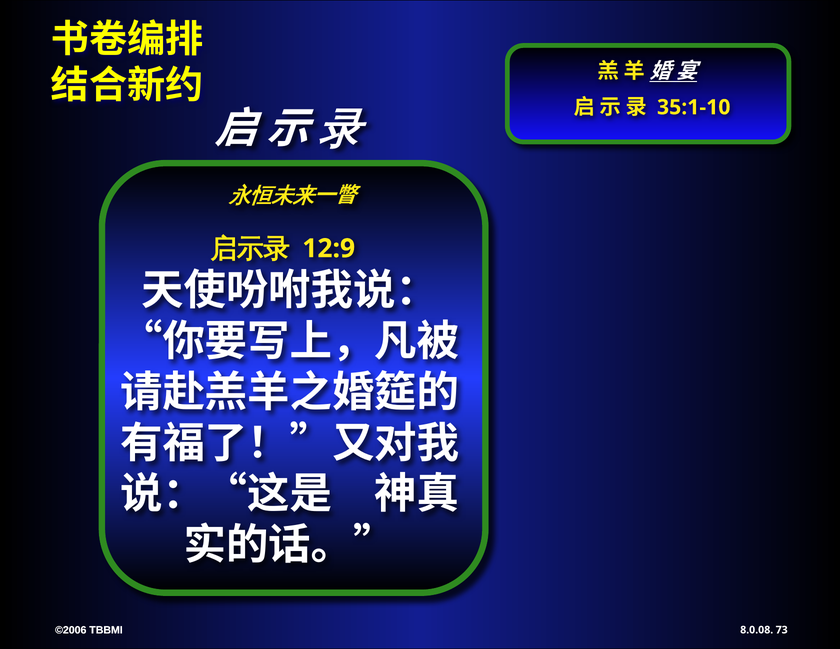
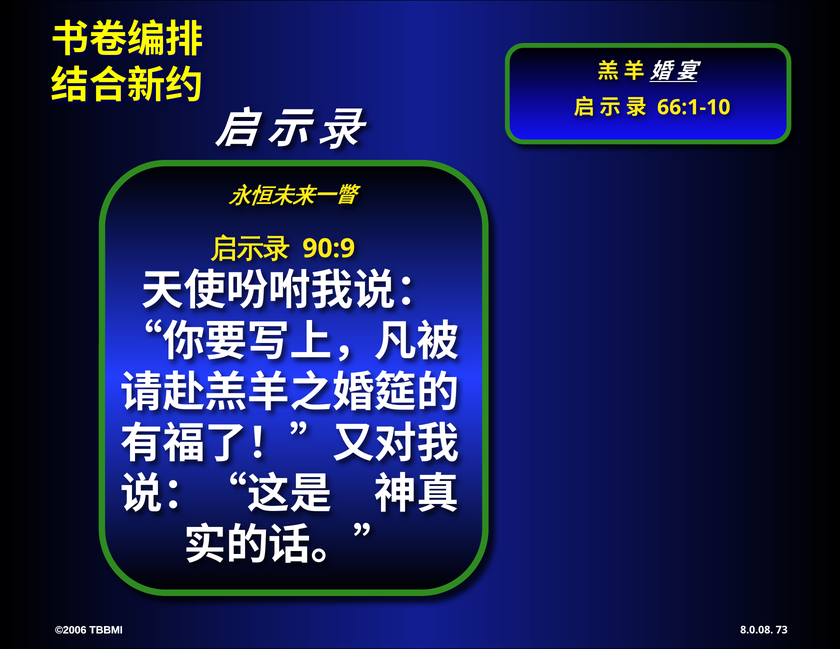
35:1-10: 35:1-10 -> 66:1-10 (694, 107)
12:9: 12:9 -> 90:9 (329, 249)
